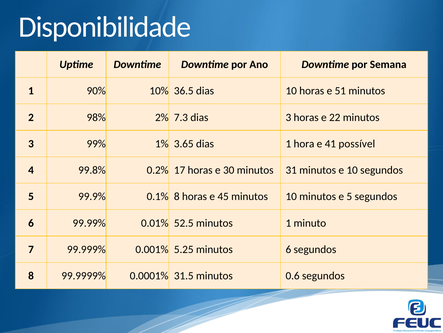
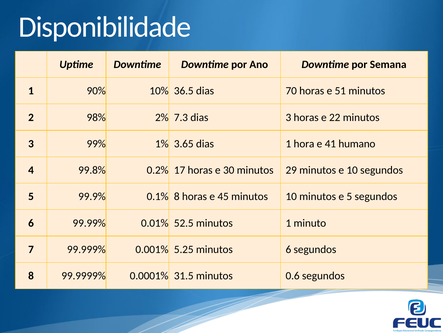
dias 10: 10 -> 70 (291, 91)
possível: possível -> humano (357, 143)
31: 31 -> 29 (291, 170)
